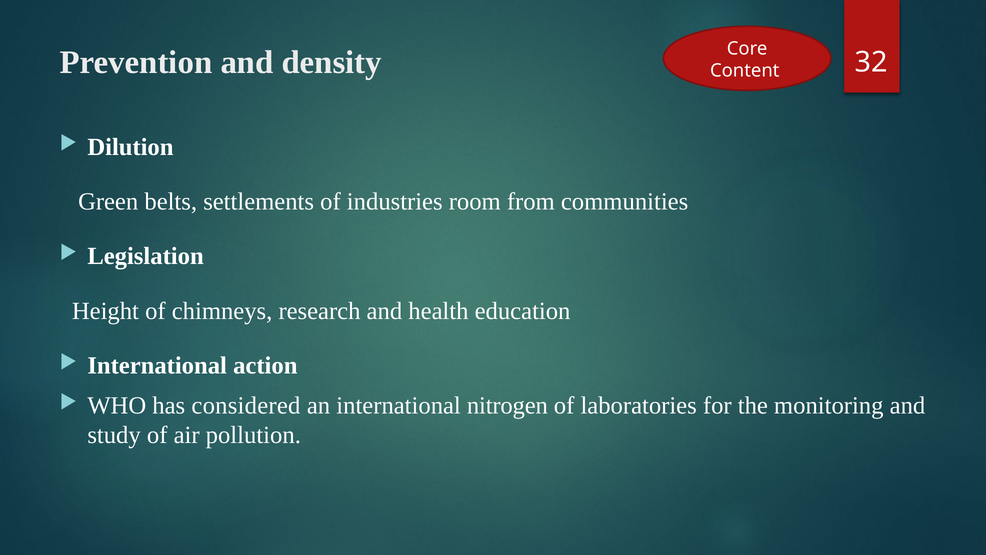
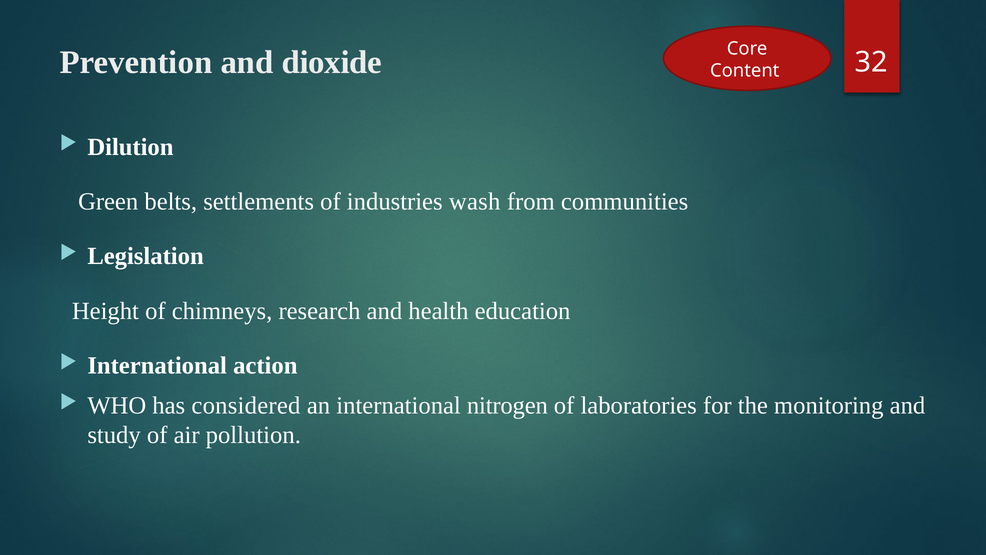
density: density -> dioxide (332, 62)
room: room -> wash (475, 202)
